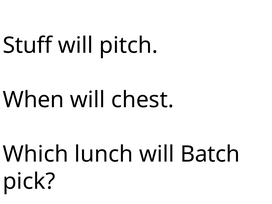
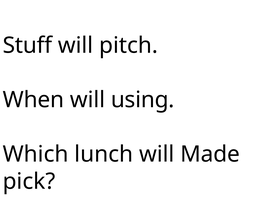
chest: chest -> using (143, 100)
Batch: Batch -> Made (210, 154)
